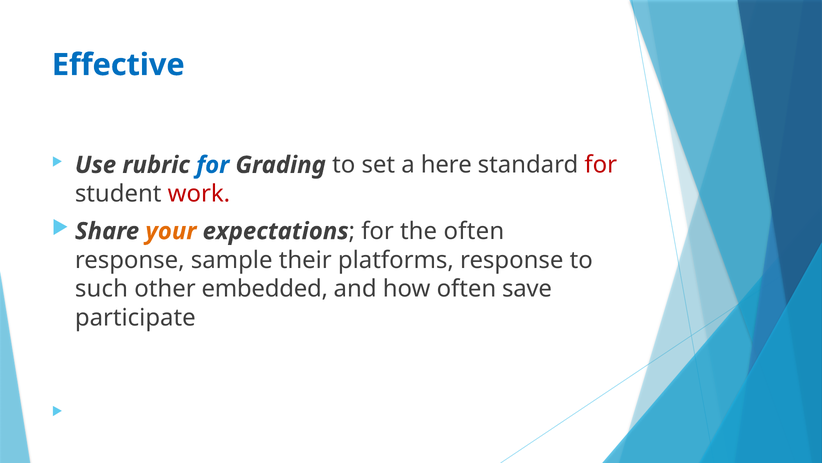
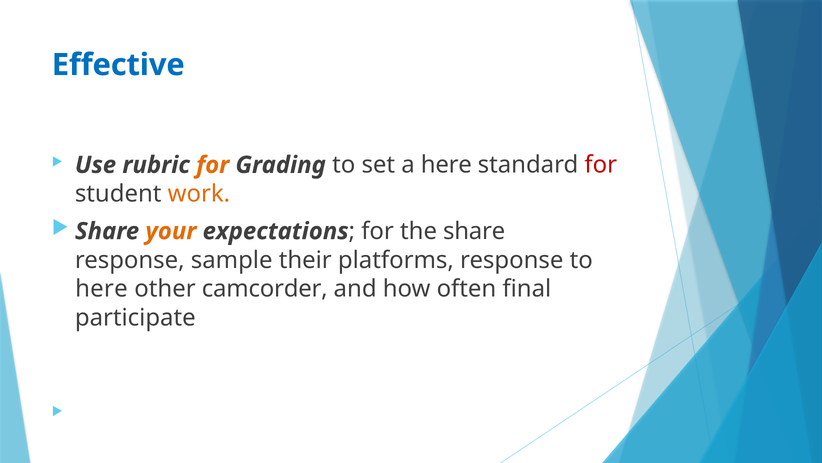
for colour: blue -> orange (213, 165)
work colour: red -> orange (199, 194)
the often: often -> share (474, 231)
such: such -> here (101, 289)
embedded: embedded -> camcorder (265, 289)
save: save -> final (527, 289)
